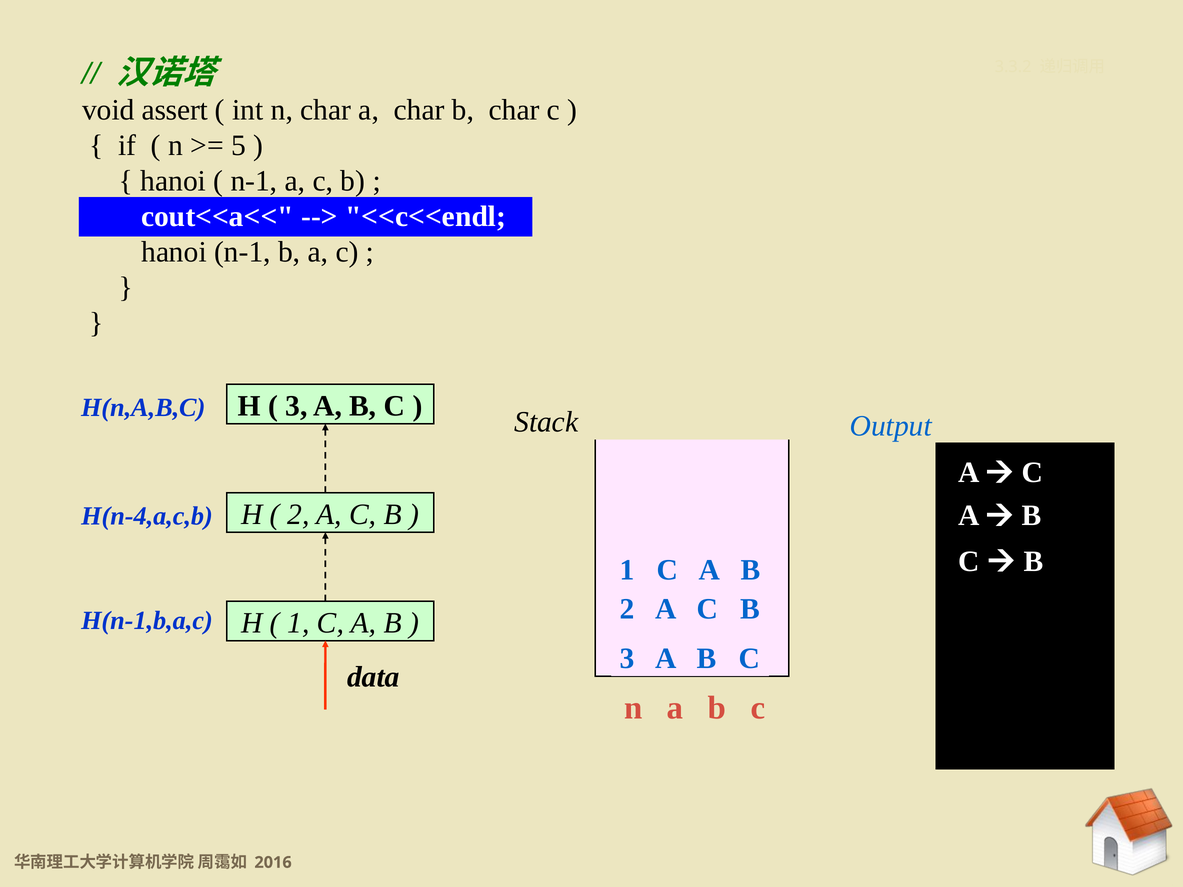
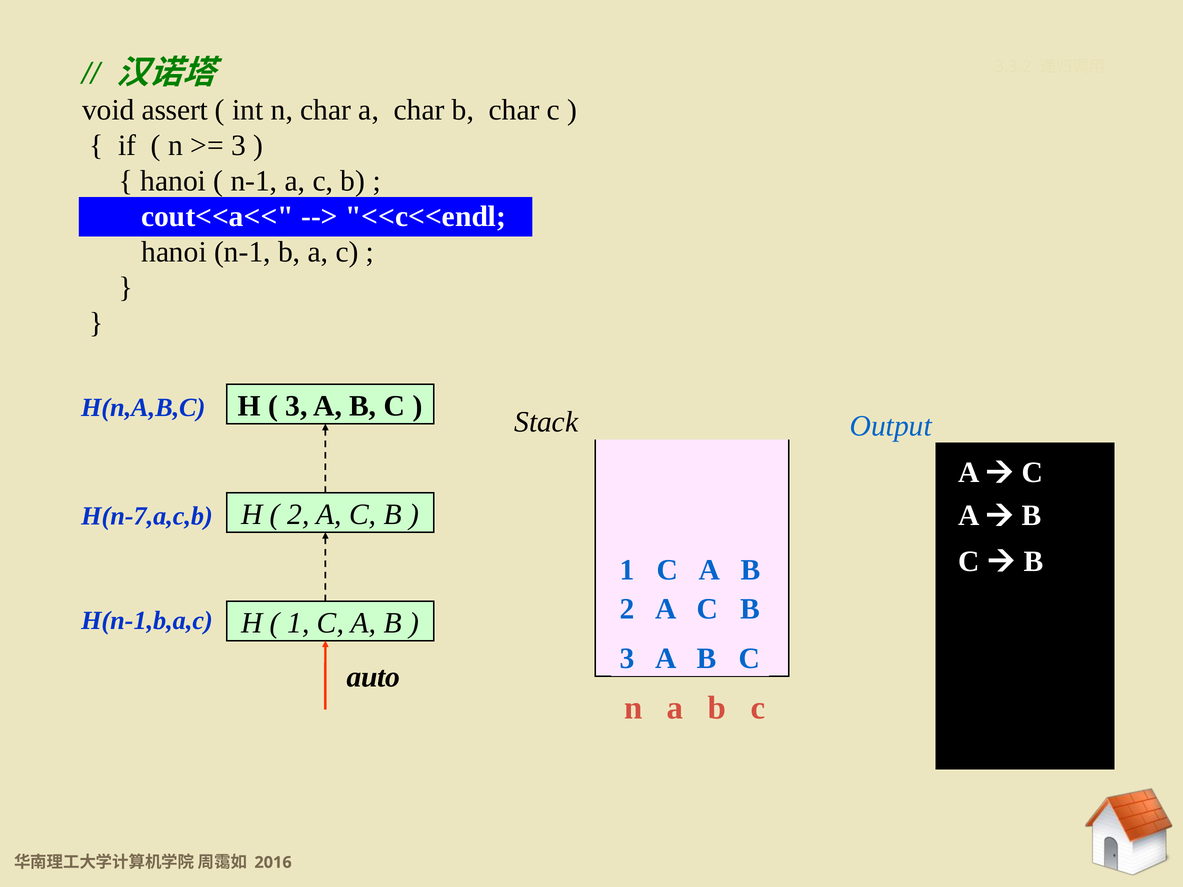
5: 5 -> 3 (238, 146)
H(n-4,a,c,b: H(n-4,a,c,b -> H(n-7,a,c,b (147, 516)
data: data -> auto (373, 677)
